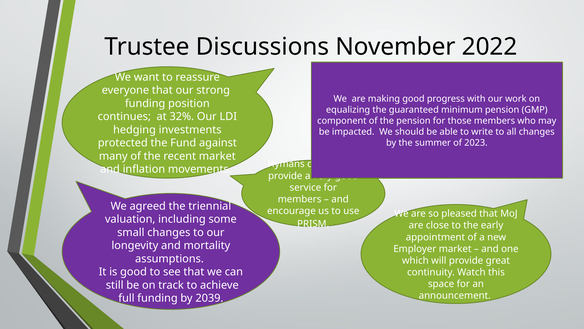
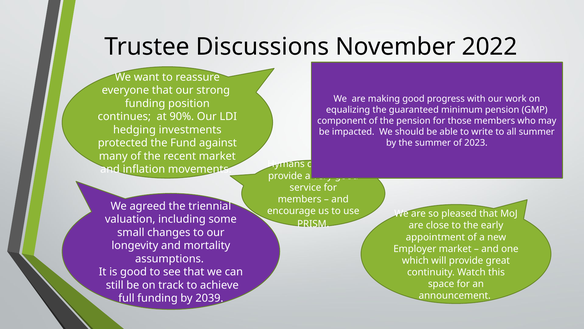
32%: 32% -> 90% (182, 116)
all changes: changes -> summer (537, 132)
